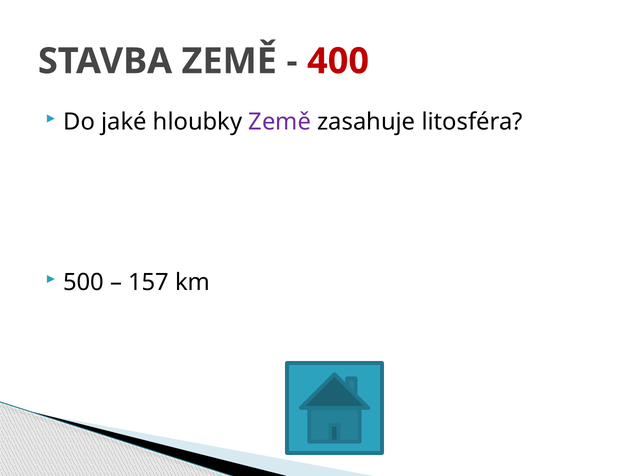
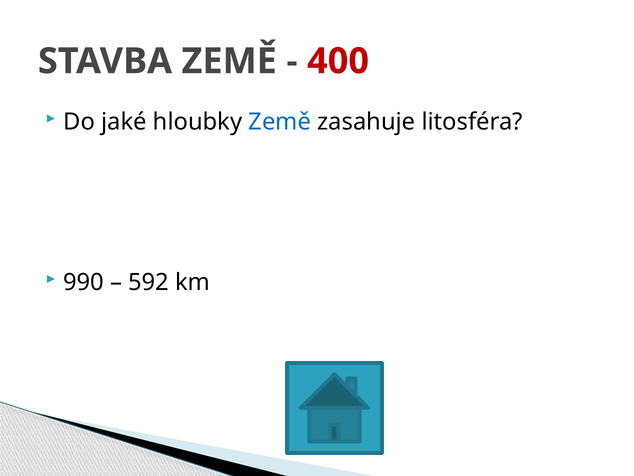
Země colour: purple -> blue (280, 122)
500: 500 -> 990 (84, 282)
157: 157 -> 592 (149, 282)
